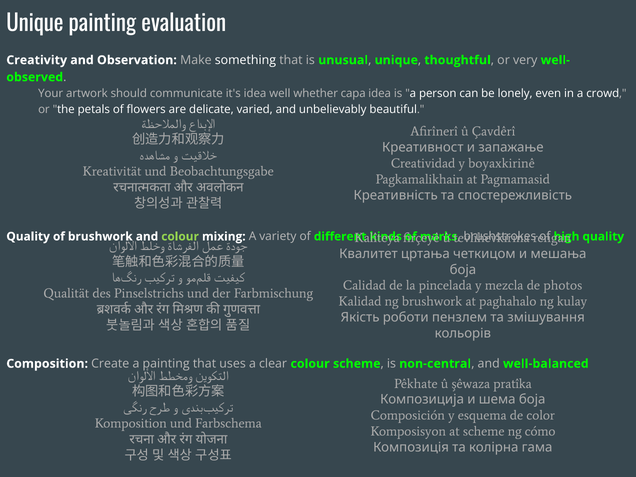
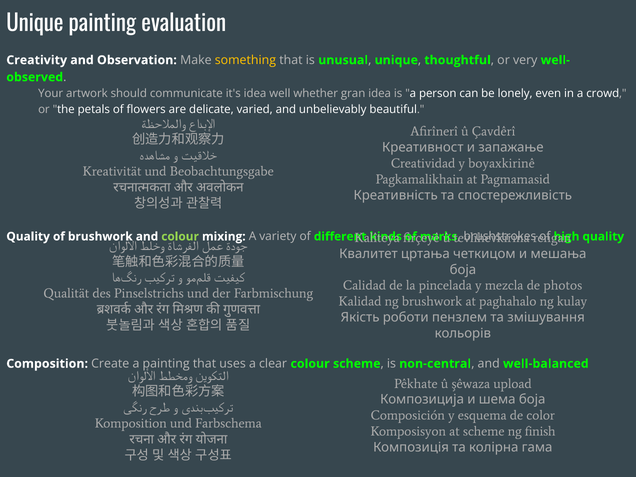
something colour: white -> yellow (245, 60)
capa: capa -> gran (353, 93)
pratîka: pratîka -> upload (513, 384)
cómo: cómo -> finish (540, 431)
